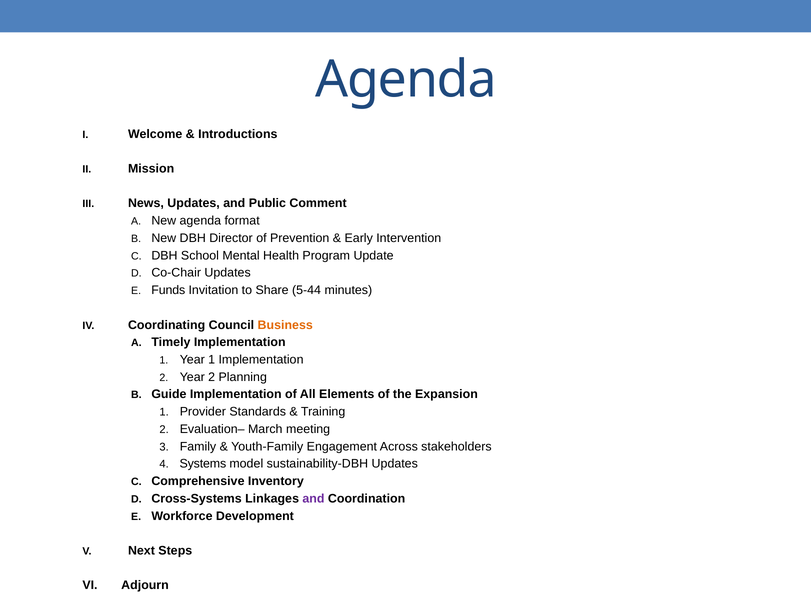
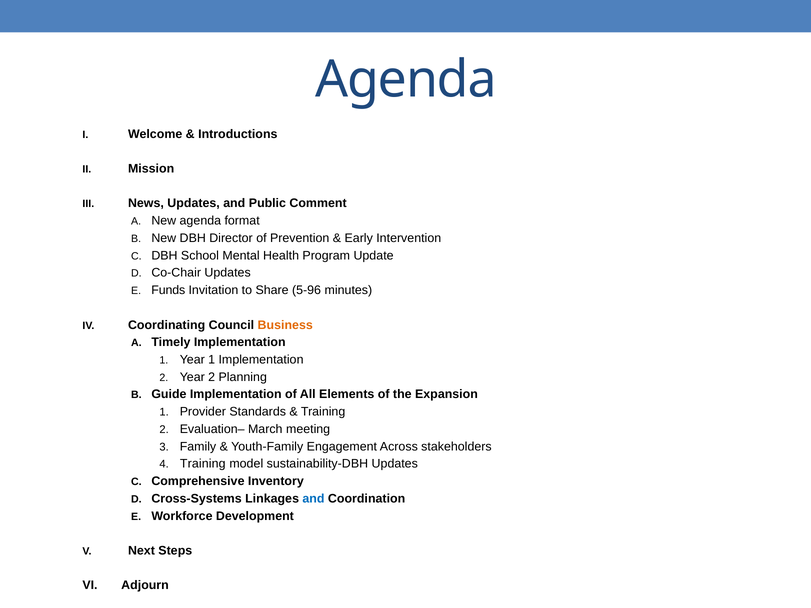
5-44: 5-44 -> 5-96 (307, 290)
Systems: Systems -> Training (203, 464)
and colour: purple -> blue (313, 499)
